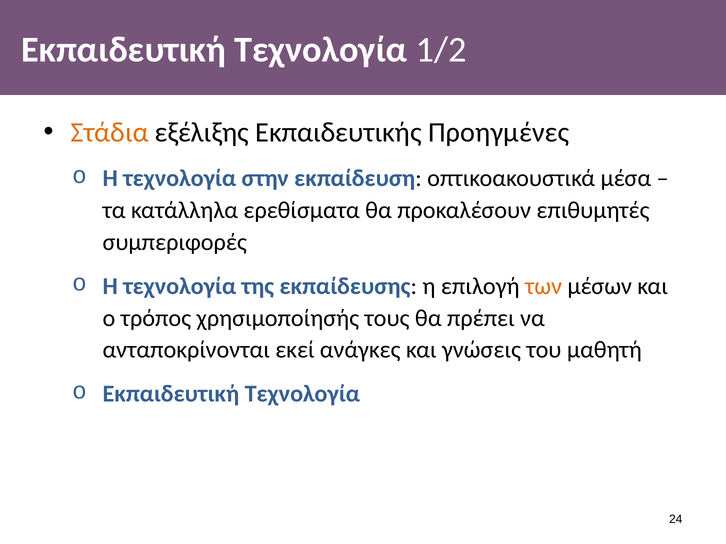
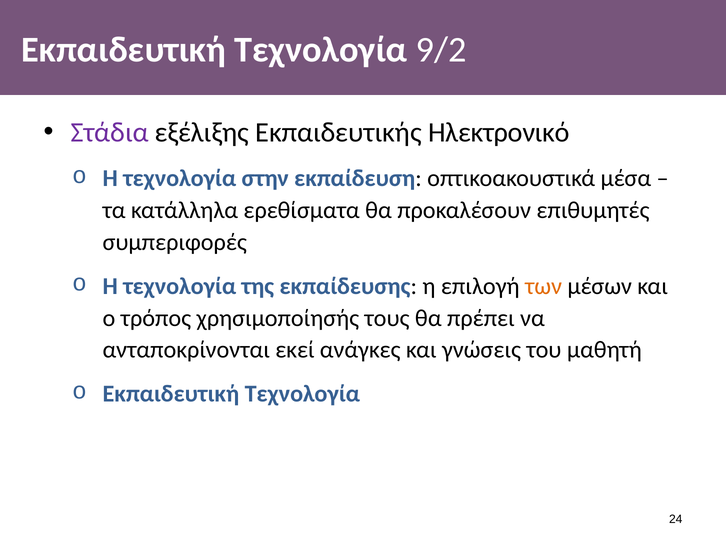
1/2: 1/2 -> 9/2 (441, 50)
Στάδια colour: orange -> purple (110, 132)
Προηγμένες: Προηγμένες -> Ηλεκτρονικό (499, 132)
